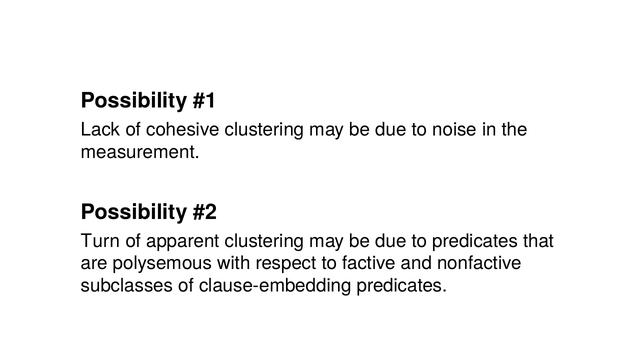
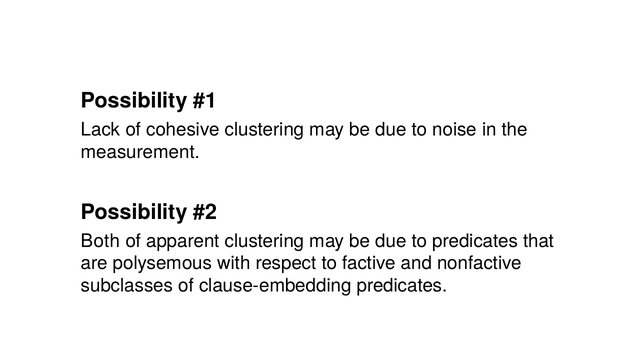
Turn: Turn -> Both (100, 241)
